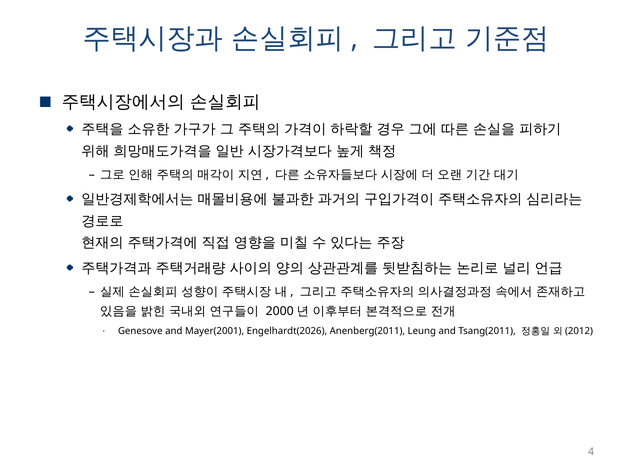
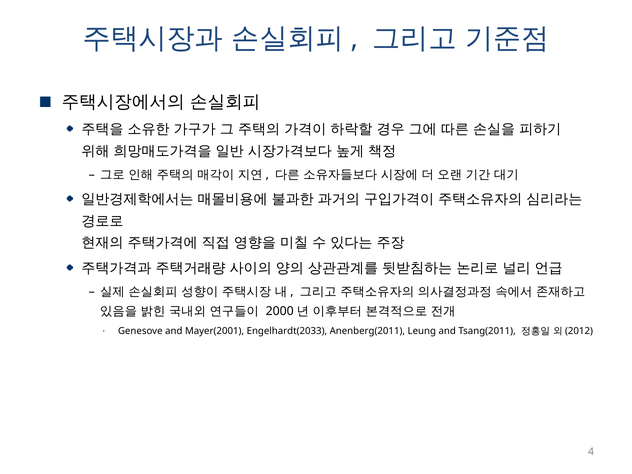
Engelhardt(2026: Engelhardt(2026 -> Engelhardt(2033 (287, 331)
